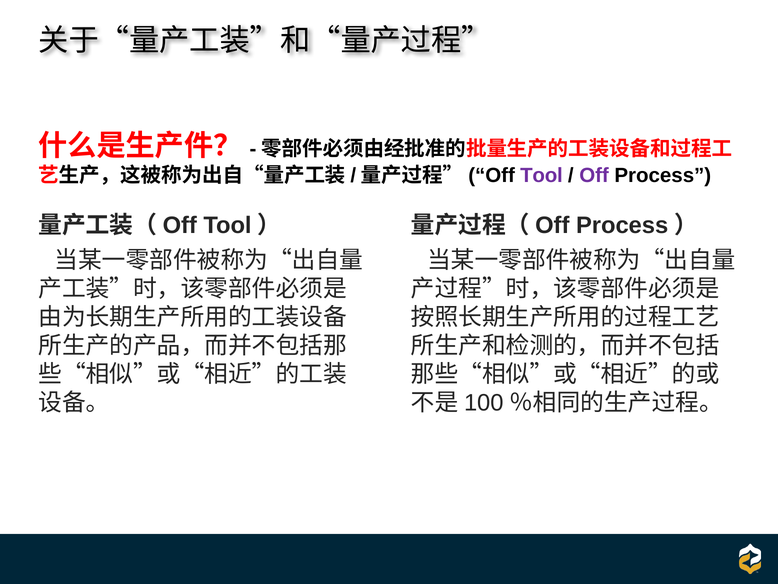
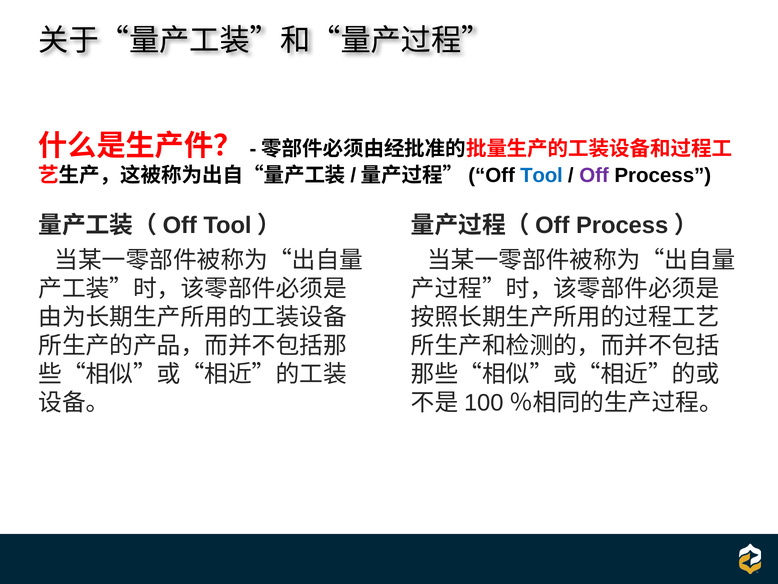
Tool colour: purple -> blue (541, 175)
